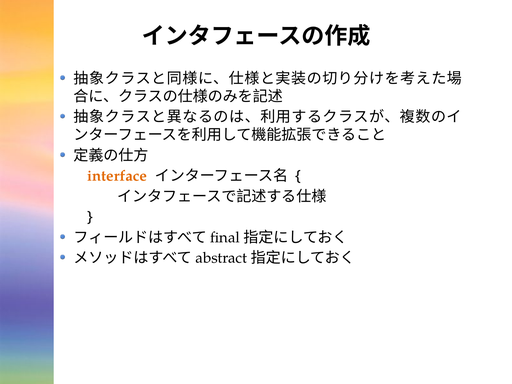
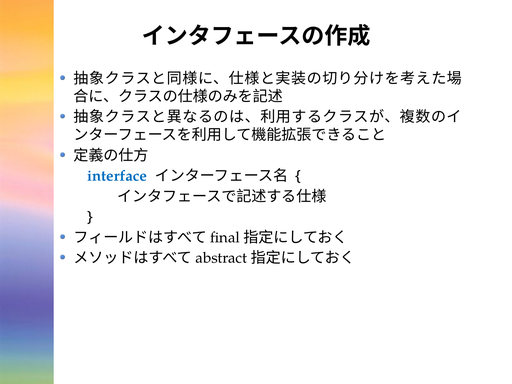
interface colour: orange -> blue (117, 176)
